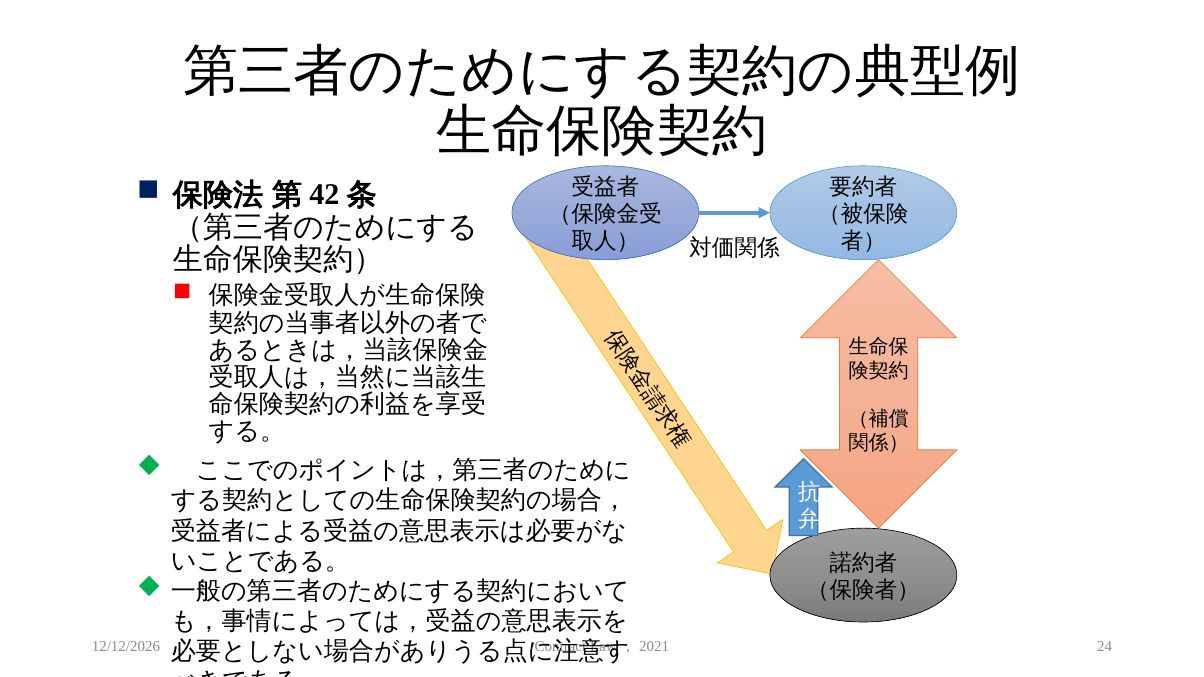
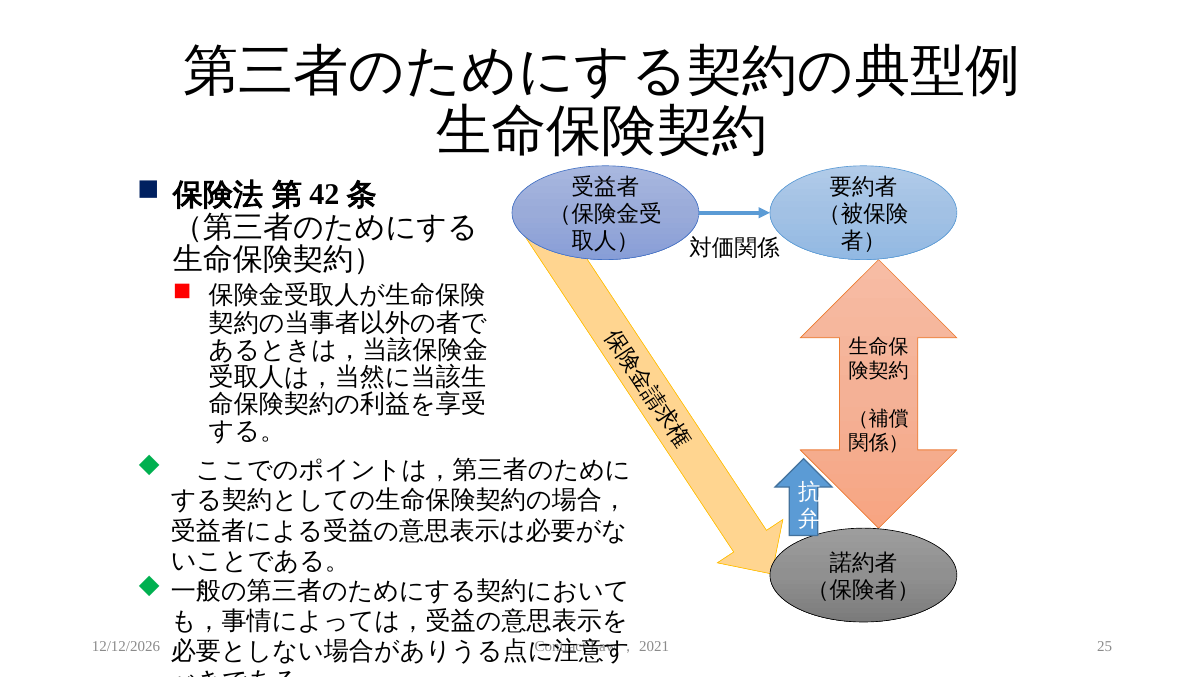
24: 24 -> 25 (1105, 647)
